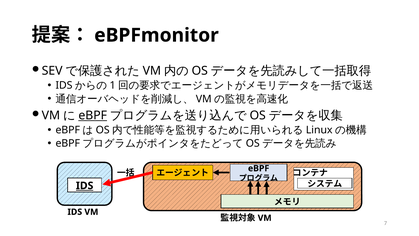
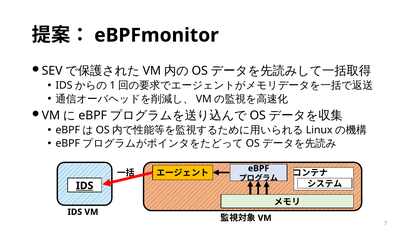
eBPF underline: present -> none (93, 115)
